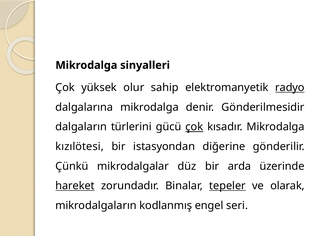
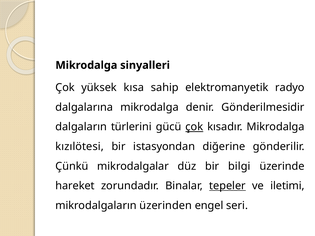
olur: olur -> kısa (134, 88)
radyo underline: present -> none (290, 88)
arda: arda -> bilgi (239, 166)
hareket underline: present -> none (75, 186)
olarak: olarak -> iletimi (287, 186)
kodlanmış: kodlanmış -> üzerinden (166, 206)
